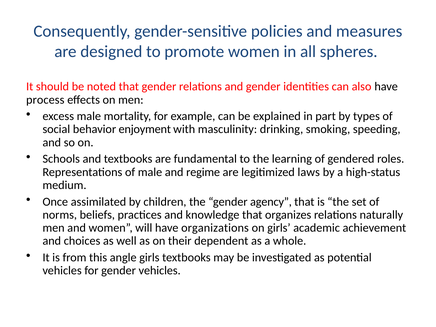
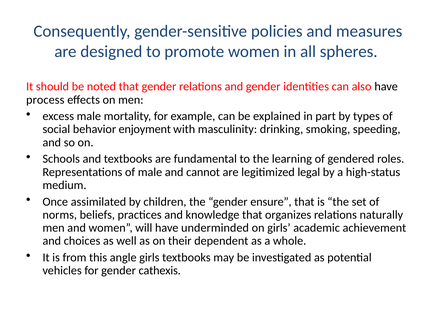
regime: regime -> cannot (203, 172)
laws: laws -> legal (309, 172)
agency: agency -> ensure (271, 202)
organizations: organizations -> underminded (215, 228)
gender vehicles: vehicles -> cathexis (160, 271)
